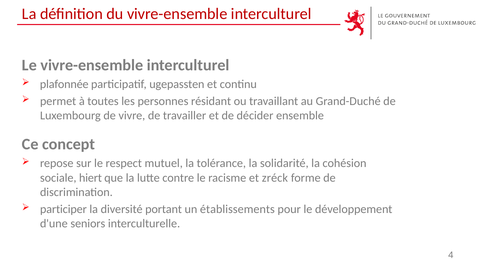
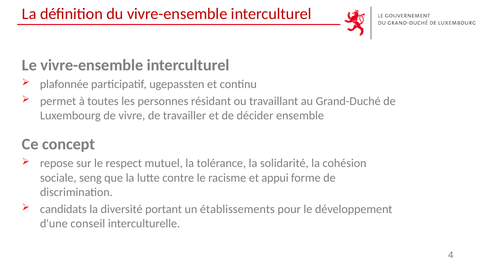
hiert: hiert -> seng (90, 178)
zréck: zréck -> appui (275, 178)
participer: participer -> candidats (63, 210)
seniors: seniors -> conseil (88, 224)
